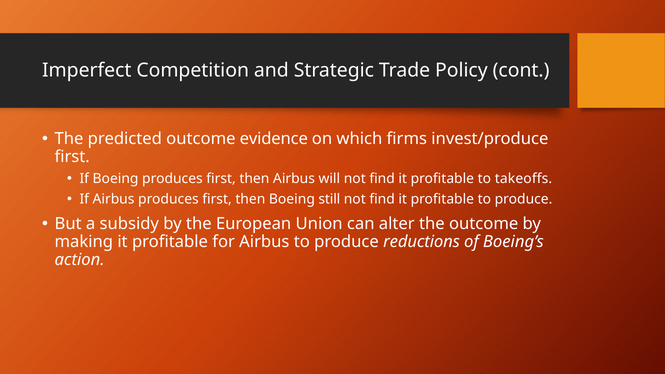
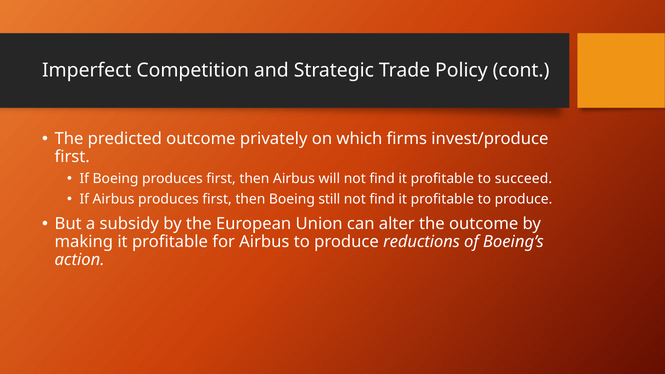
evidence: evidence -> privately (274, 139)
takeoffs: takeoffs -> succeed (524, 179)
